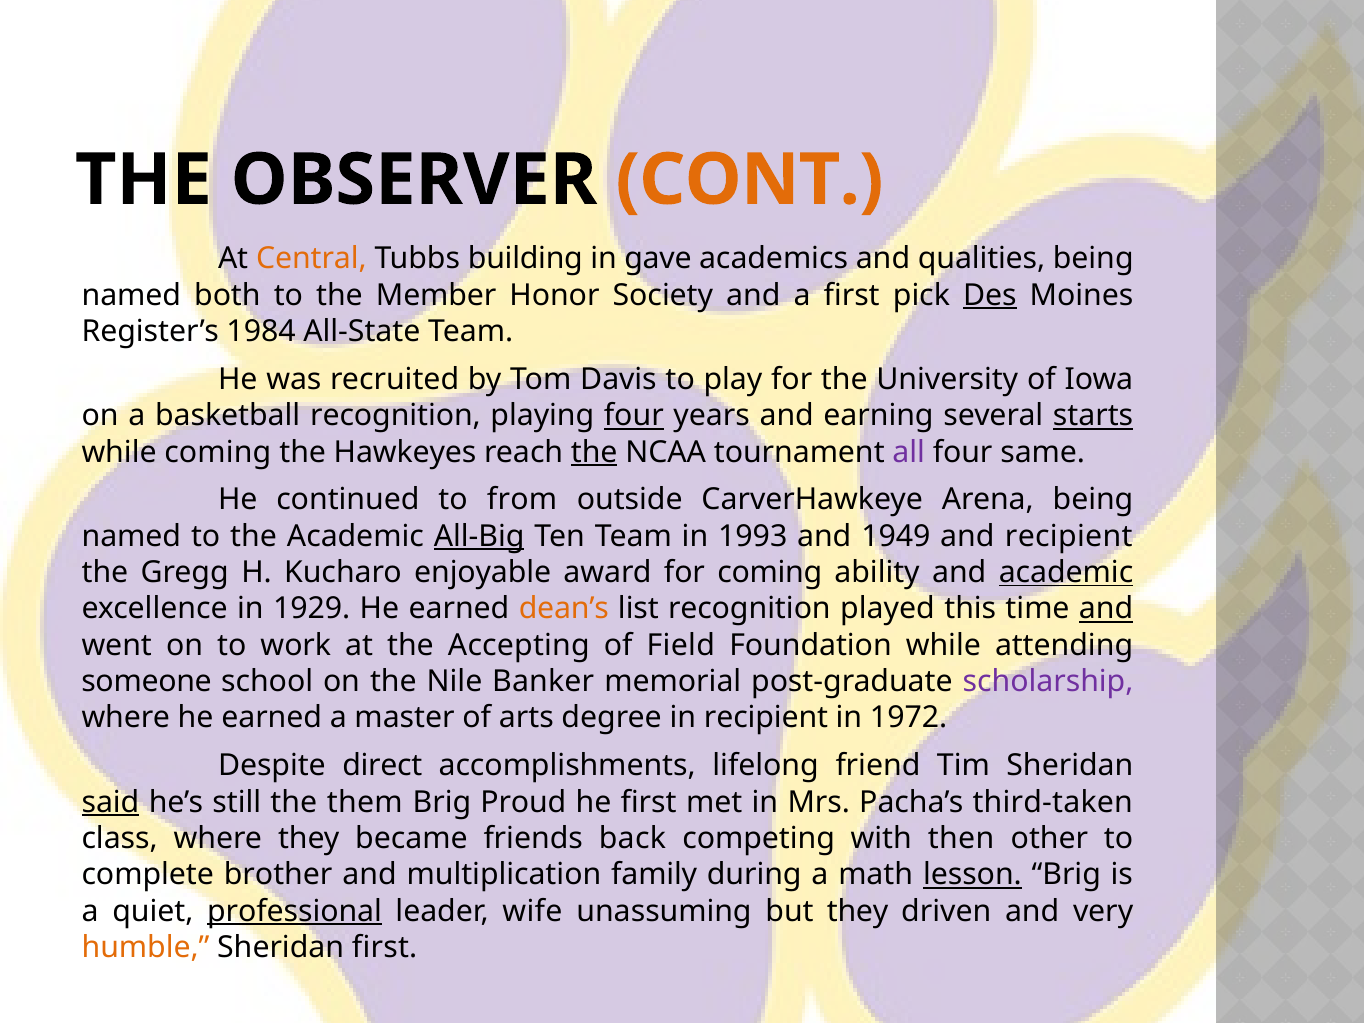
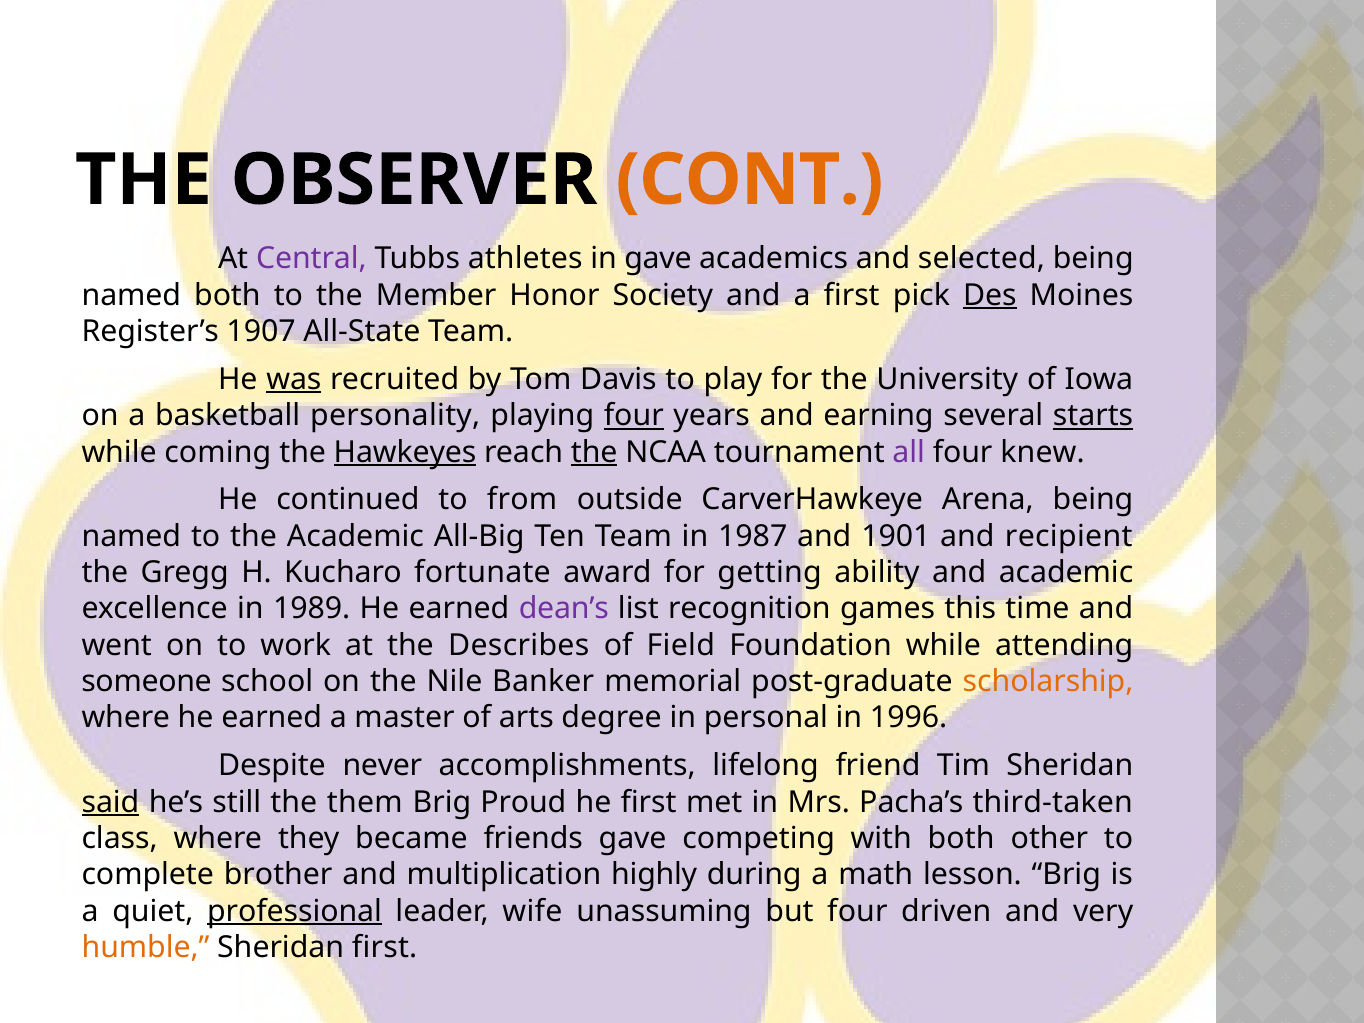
Central colour: orange -> purple (311, 259)
building: building -> athletes (525, 259)
qualities: qualities -> selected (981, 259)
1984: 1984 -> 1907 (261, 332)
was underline: none -> present (294, 379)
basketball recognition: recognition -> personality (395, 416)
Hawkeyes underline: none -> present (405, 452)
same: same -> knew (1043, 452)
All-Big underline: present -> none (479, 536)
1993: 1993 -> 1987 (753, 536)
1949: 1949 -> 1901 (896, 536)
enjoyable: enjoyable -> fortunate (482, 572)
for coming: coming -> getting (770, 572)
academic underline: present -> none (1066, 572)
1929: 1929 -> 1989 (312, 609)
dean’s colour: orange -> purple (564, 609)
played: played -> games (888, 609)
and underline: present -> none (1106, 609)
Accepting: Accepting -> Describes (519, 645)
scholarship colour: purple -> orange (1048, 682)
in recipient: recipient -> personal (766, 718)
1972: 1972 -> 1996 (909, 718)
direct: direct -> never (382, 766)
friends back: back -> gave (633, 838)
with then: then -> both (961, 838)
family: family -> highly (654, 875)
lesson underline: present -> none (972, 875)
but they: they -> four (857, 911)
